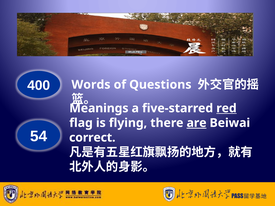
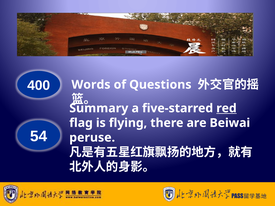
Meanings: Meanings -> Summary (99, 108)
are underline: present -> none (197, 123)
correct: correct -> peruse (92, 138)
